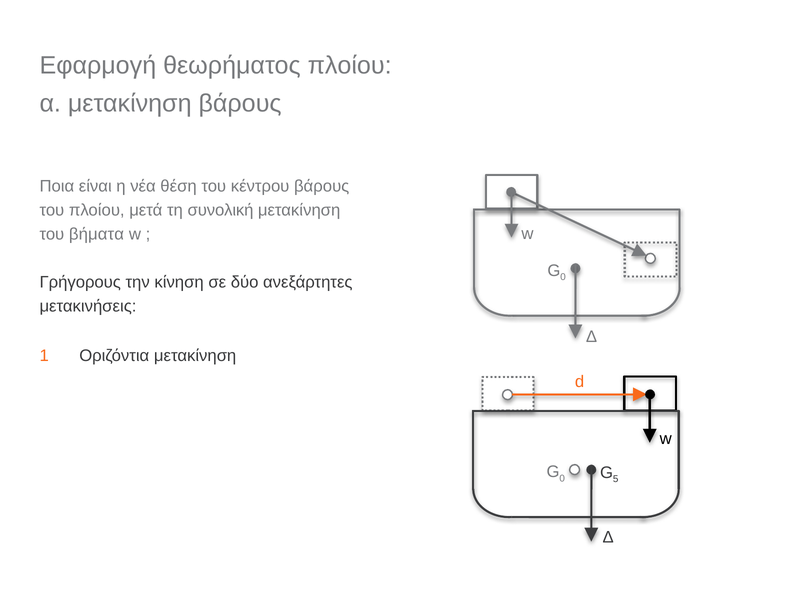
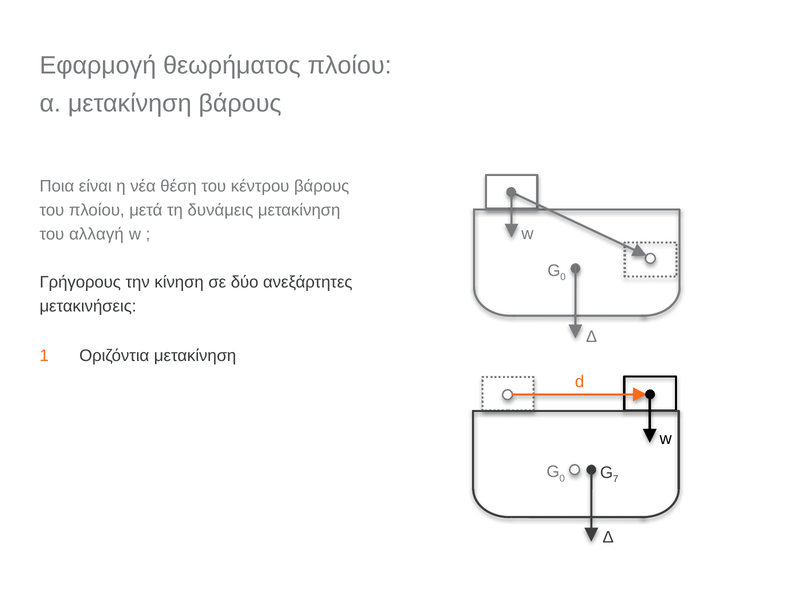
συνολική: συνολική -> δυνάμεις (220, 210)
βήματα: βήματα -> αλλαγή (96, 234)
5: 5 -> 7 (616, 479)
